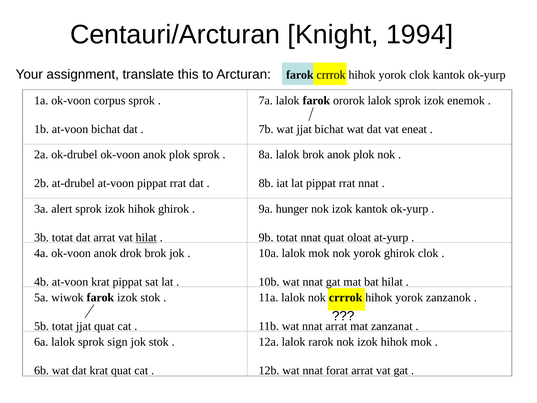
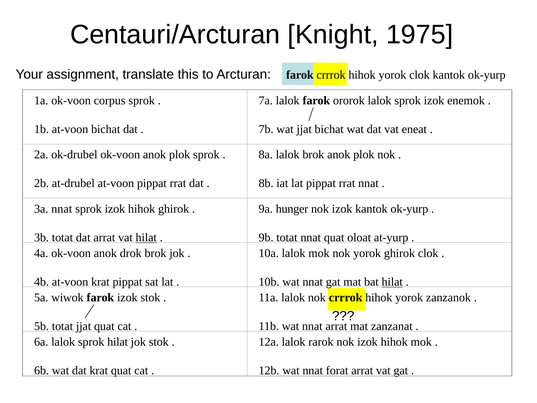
1994: 1994 -> 1975 (420, 35)
3a alert: alert -> nnat (62, 209)
hilat underline: none -> present (392, 282)
sprok sign: sign -> hilat (118, 342)
